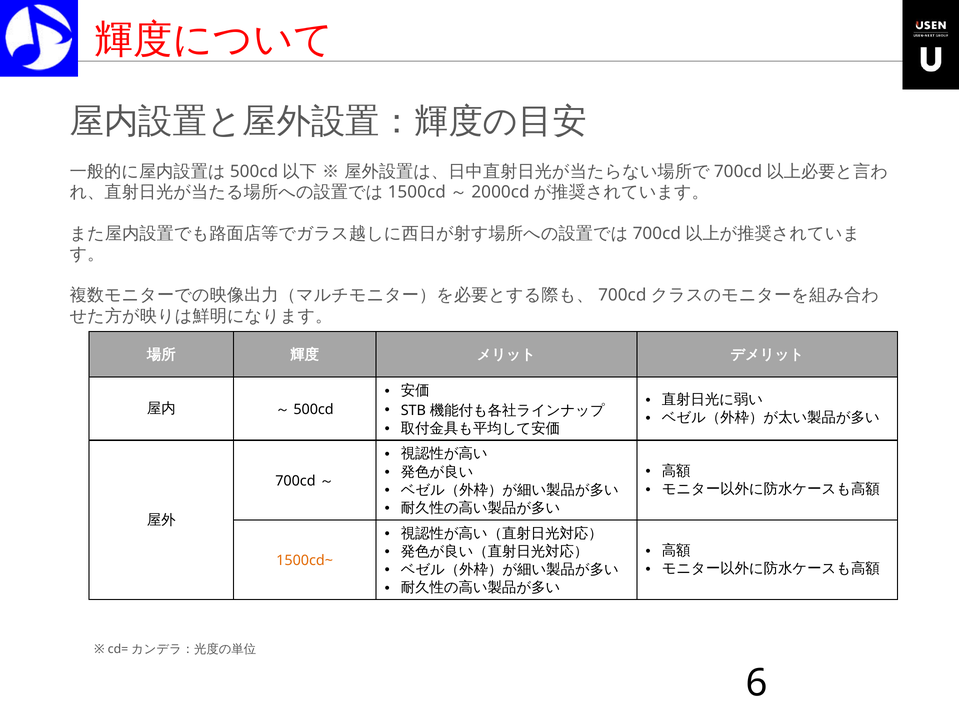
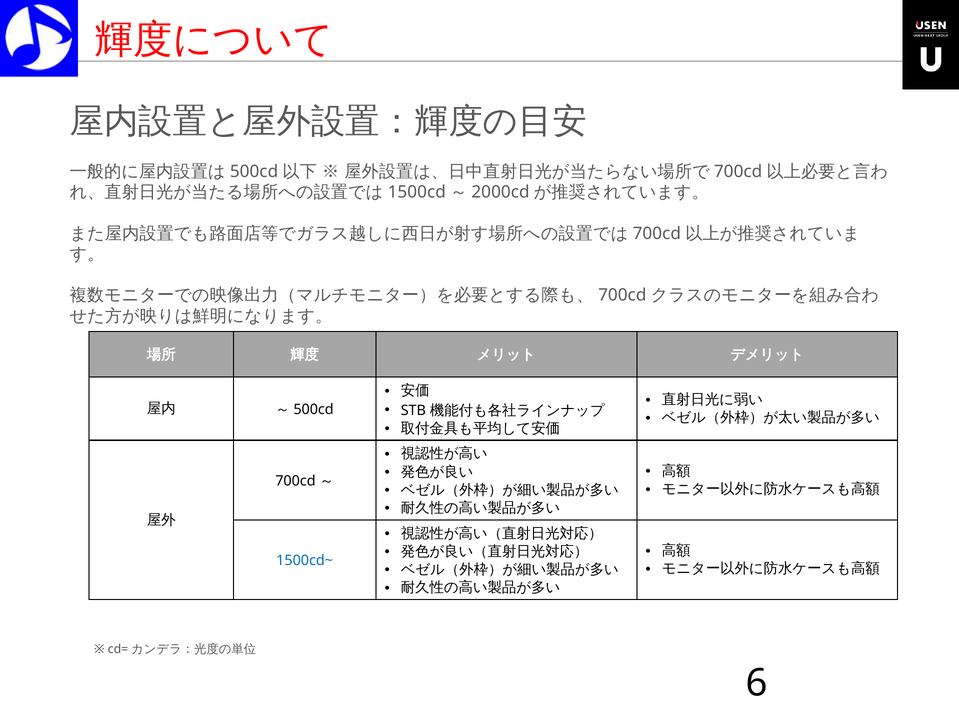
1500cd~ colour: orange -> blue (305, 561)
